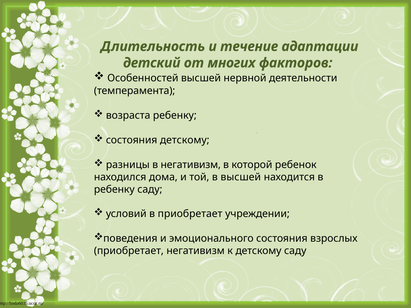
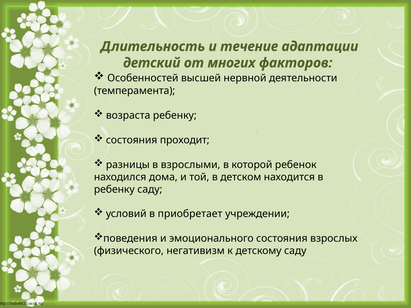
состояния детскому: детскому -> проходит (185, 140)
в негативизм: негативизм -> взрослыми (191, 165)
в высшей: высшей -> детском (241, 177)
приобретает: приобретает -> физического (129, 251)
